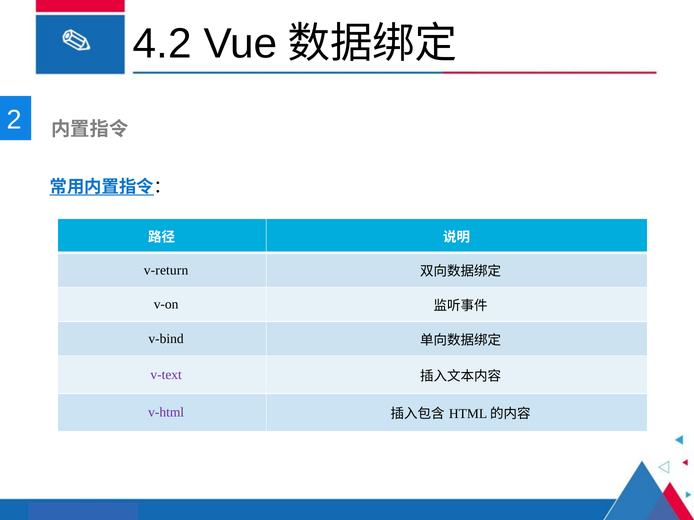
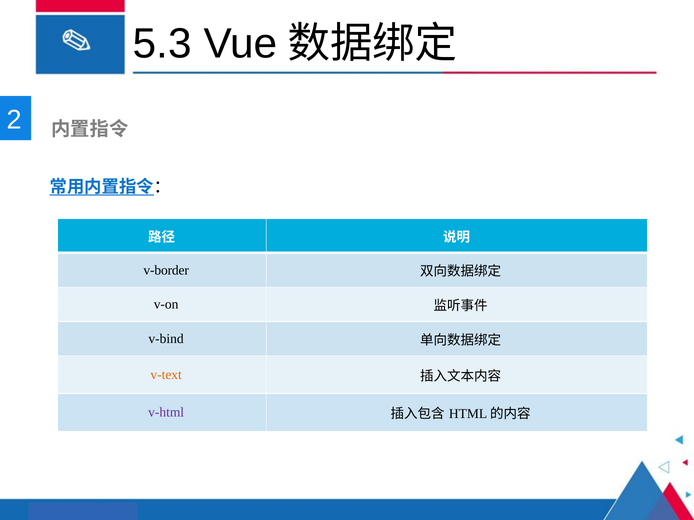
4.2: 4.2 -> 5.3 (162, 44)
v-return: v-return -> v-border (166, 270)
v-text colour: purple -> orange (166, 375)
